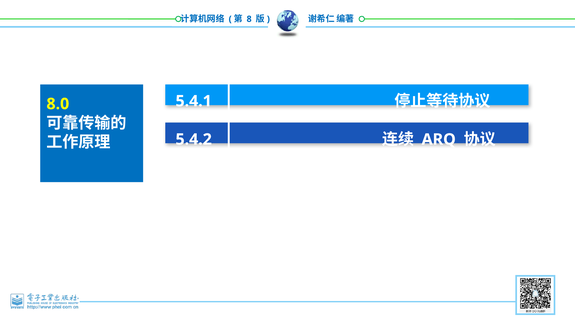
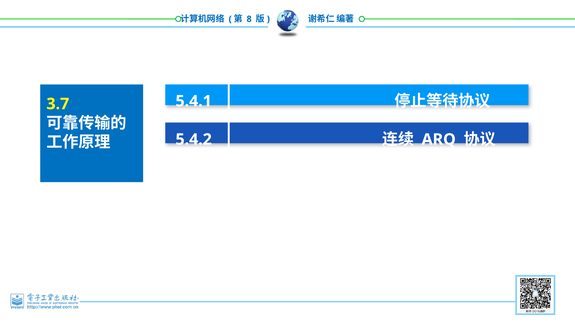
8.0: 8.0 -> 3.7 (58, 104)
